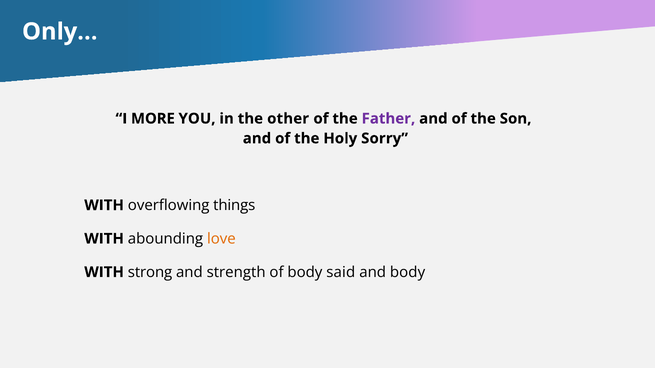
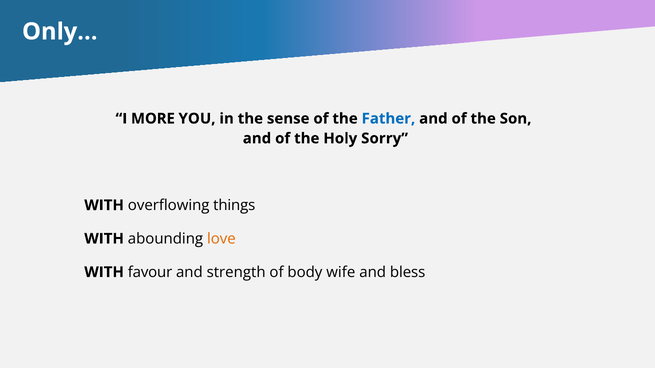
other: other -> sense (288, 119)
Father colour: purple -> blue (388, 119)
strong: strong -> favour (150, 272)
said: said -> wife (341, 272)
and body: body -> bless (408, 272)
